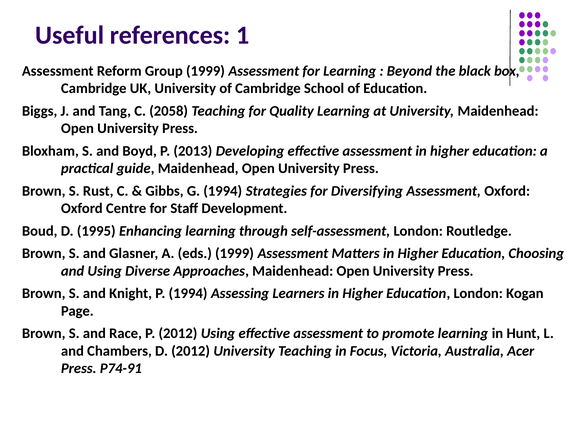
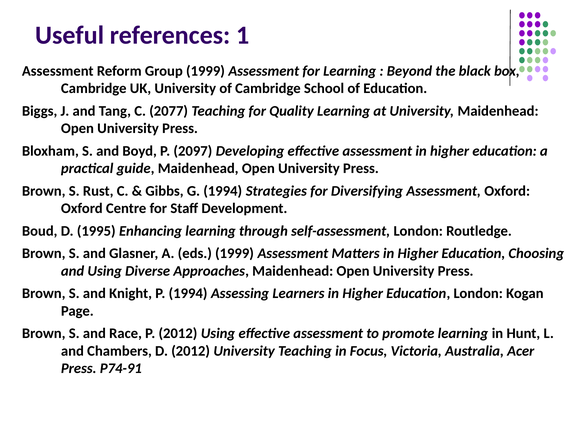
2058: 2058 -> 2077 (169, 111)
2013: 2013 -> 2097 (193, 151)
